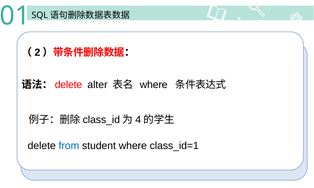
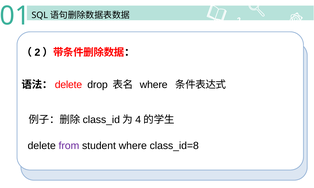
alter: alter -> drop (98, 85)
from colour: blue -> purple (69, 146)
class_id=1: class_id=1 -> class_id=8 (174, 146)
